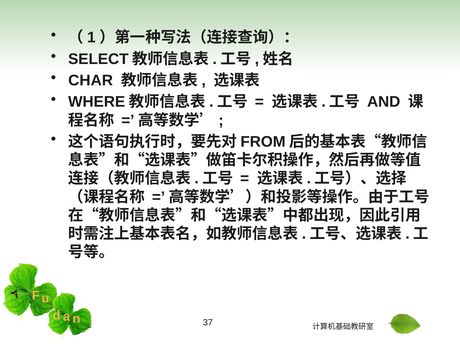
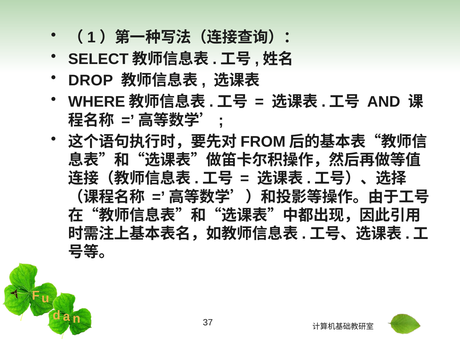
CHAR: CHAR -> DROP (91, 80)
